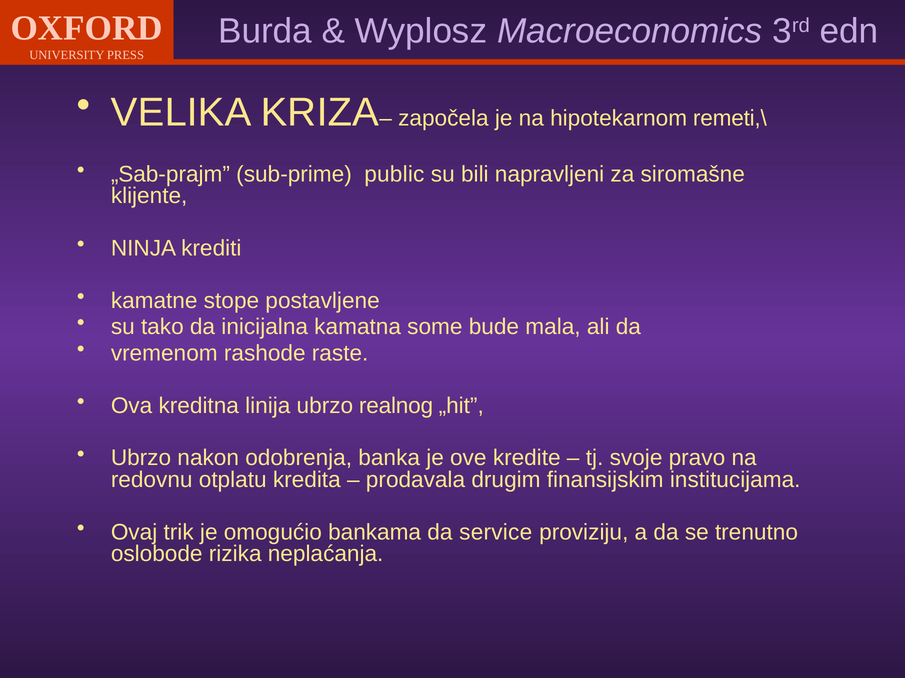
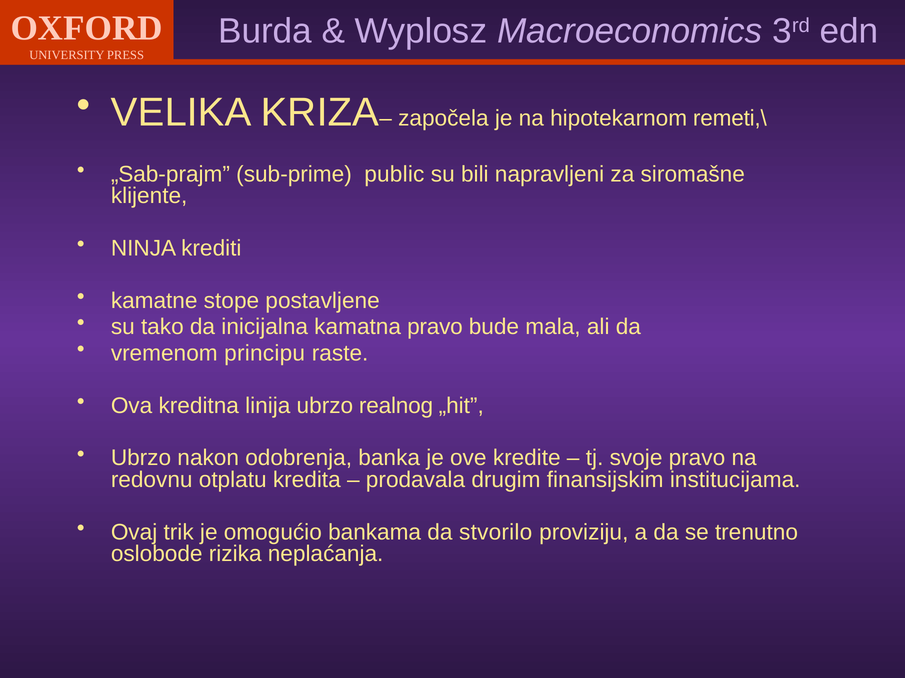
kamatna some: some -> pravo (435, 327)
rashode: rashode -> principu (265, 354)
service: service -> stvorilo (496, 533)
